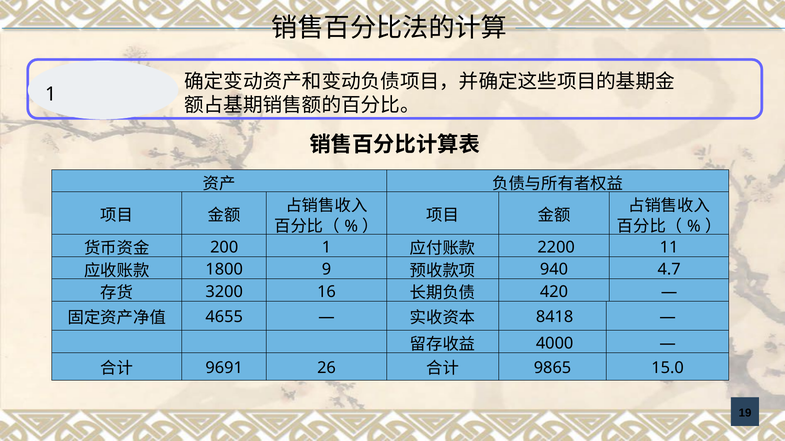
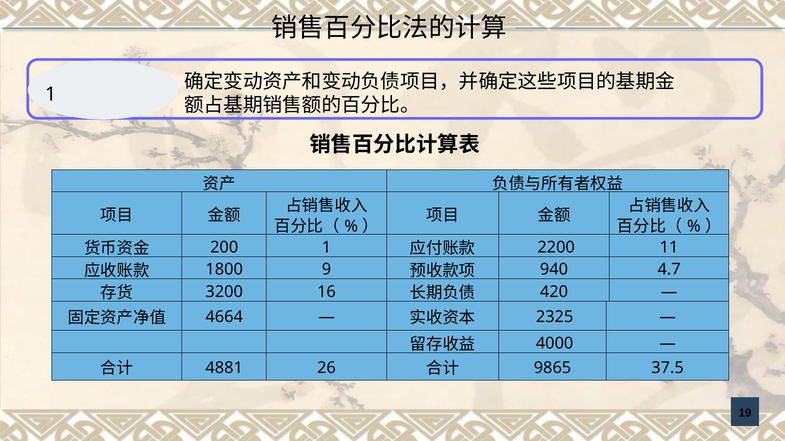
4655: 4655 -> 4664 (224, 317)
8418: 8418 -> 2325 (555, 317)
9691: 9691 -> 4881 (224, 368)
15.0: 15.0 -> 37.5 (668, 368)
